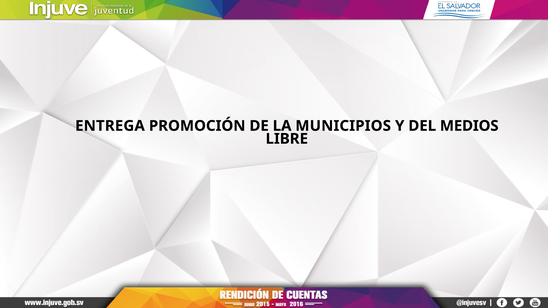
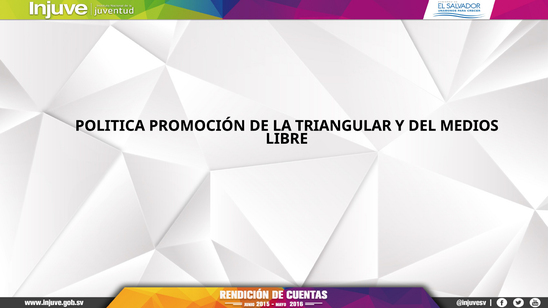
ENTREGA: ENTREGA -> POLITICA (110, 126)
MUNICIPIOS: MUNICIPIOS -> TRIANGULAR (343, 126)
